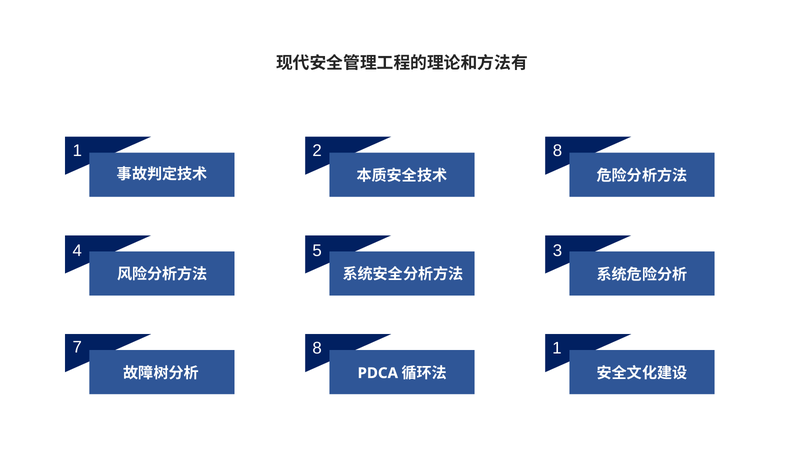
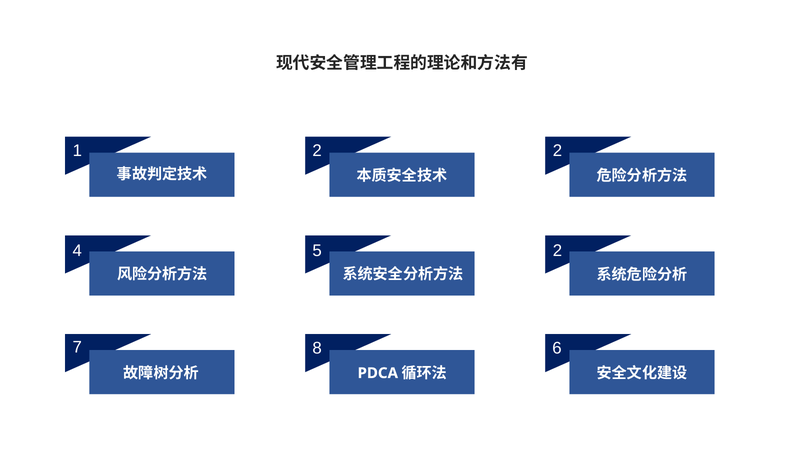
2 8: 8 -> 2 (557, 151)
5 3: 3 -> 2 (557, 250)
8 1: 1 -> 6 (557, 347)
